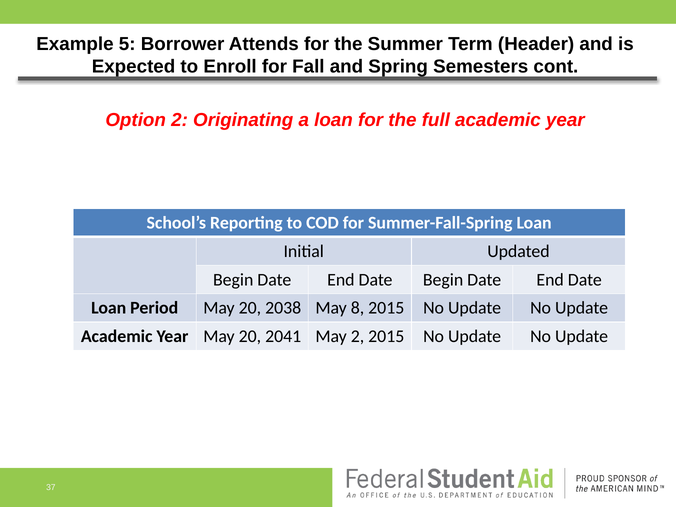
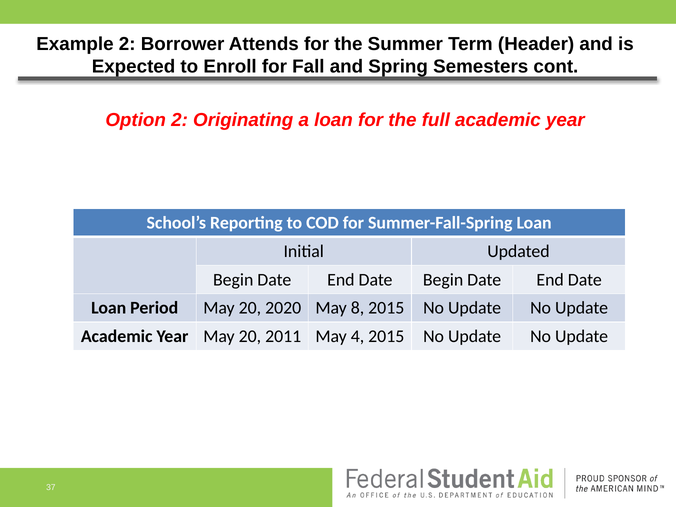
Example 5: 5 -> 2 (127, 44)
2038: 2038 -> 2020 (283, 308)
2041: 2041 -> 2011 (283, 337)
May 2: 2 -> 4 (358, 337)
